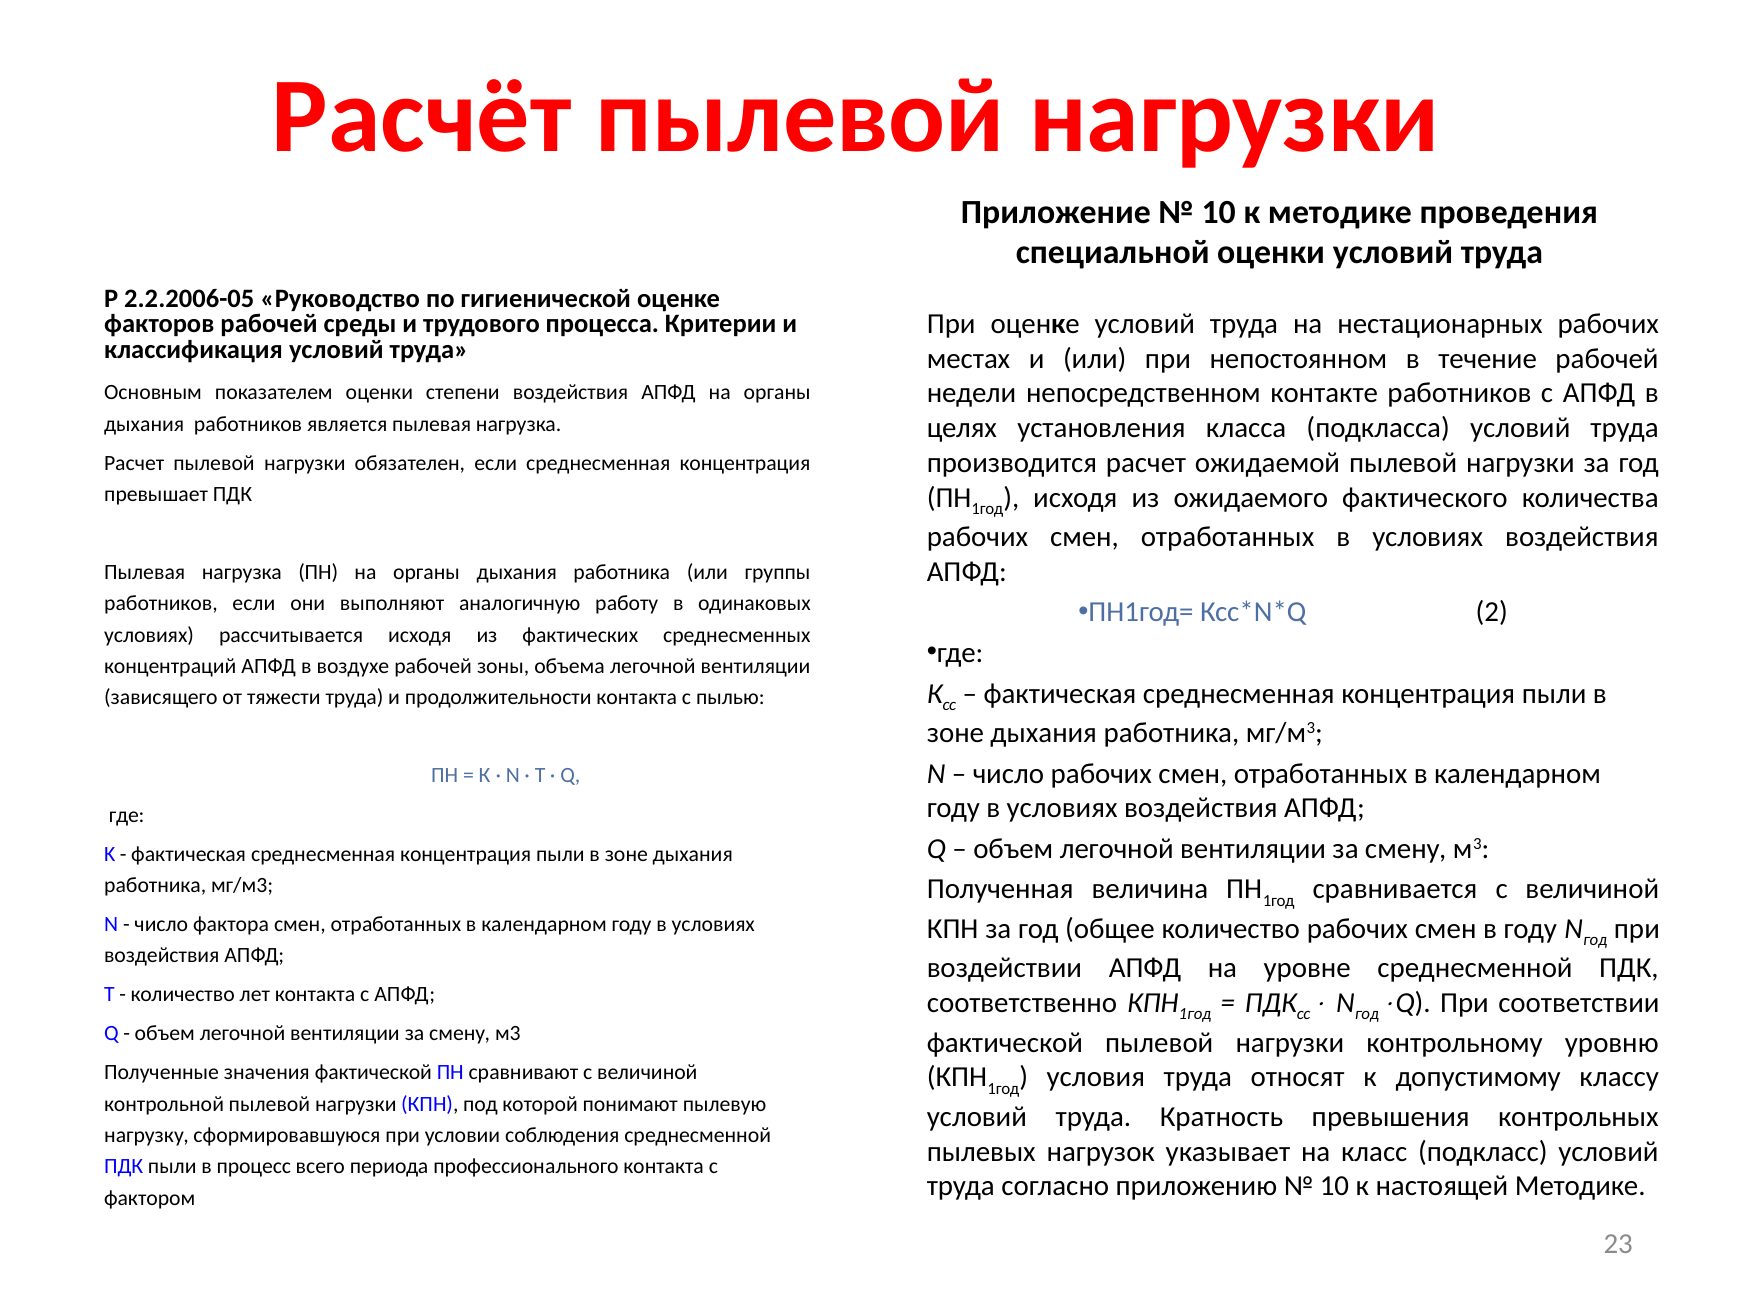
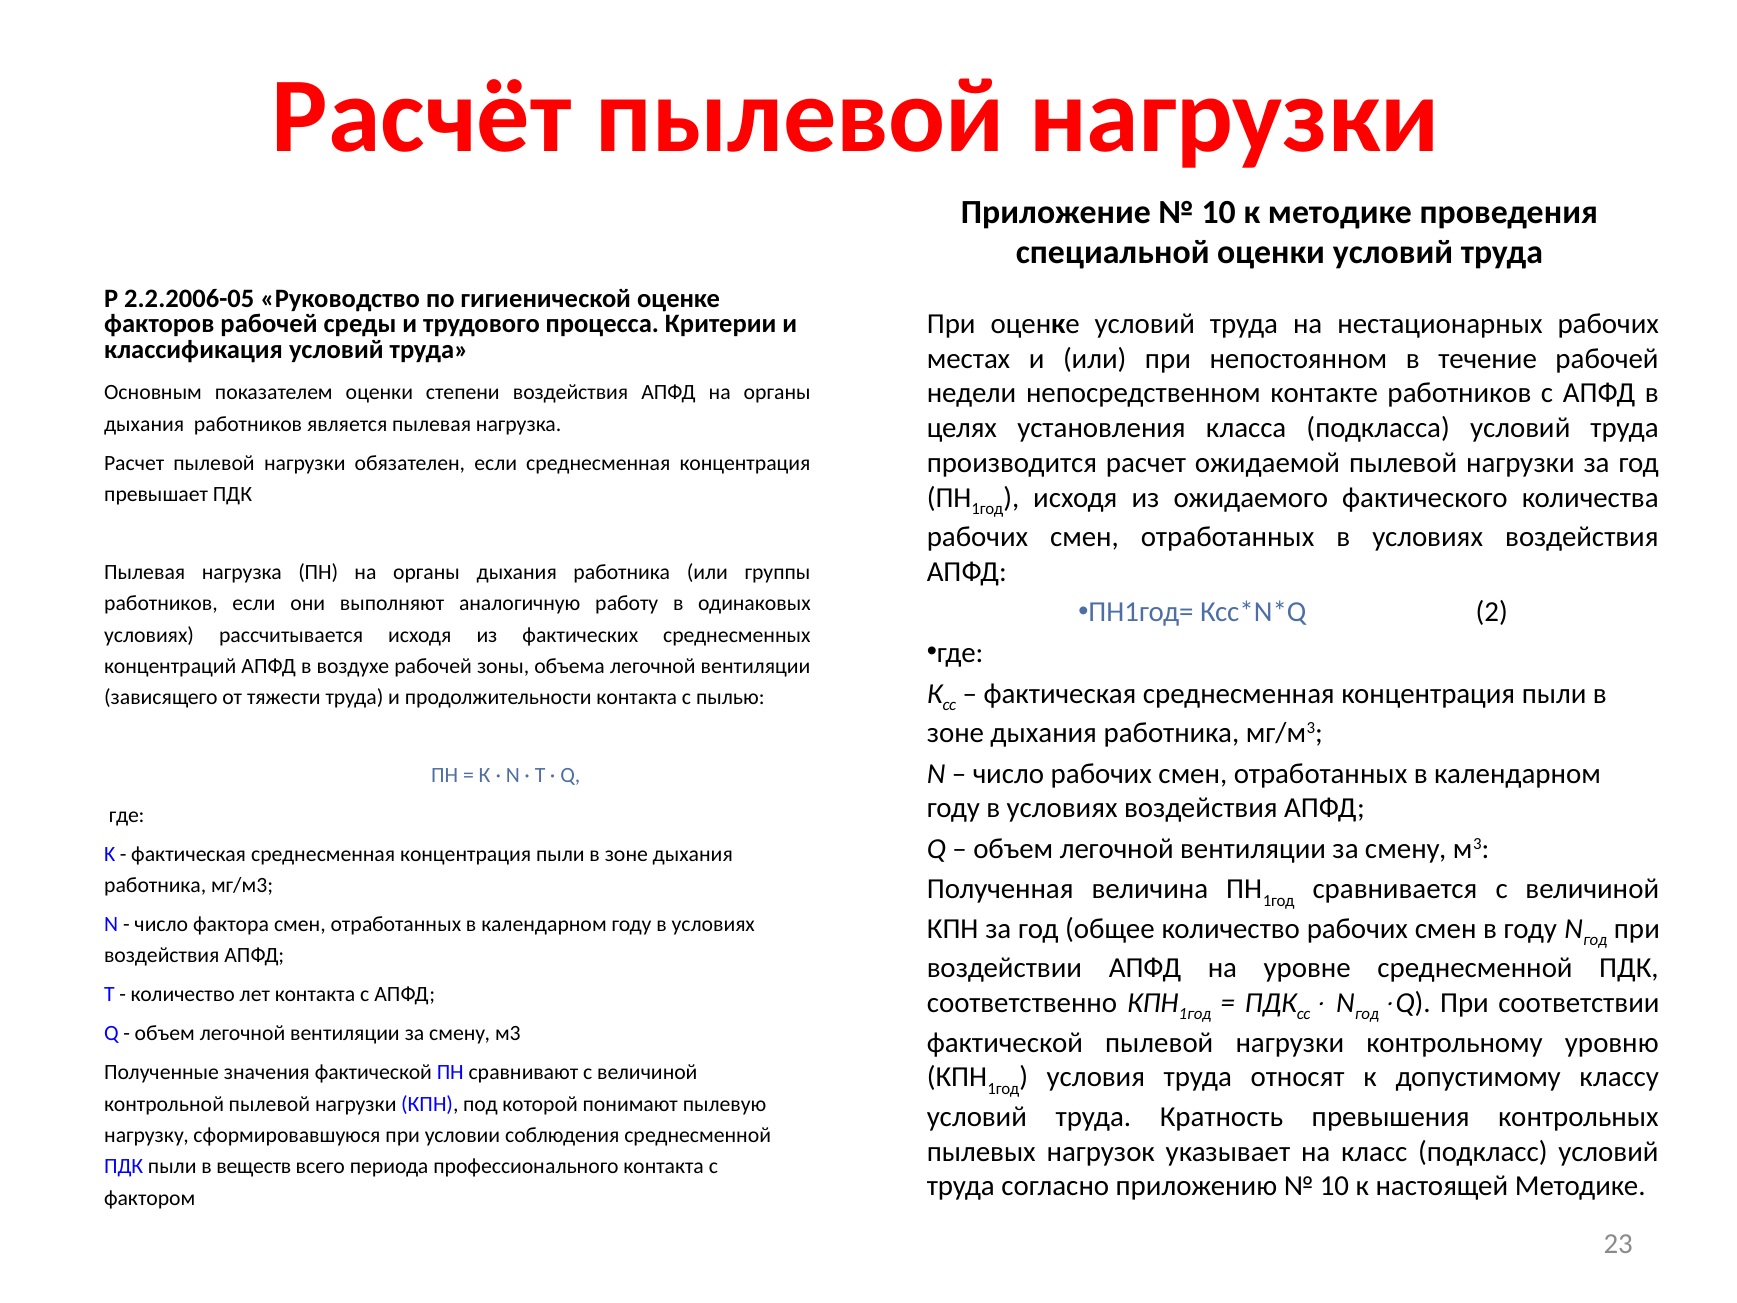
процесс: процесс -> веществ (254, 1167)
